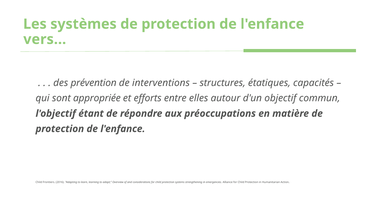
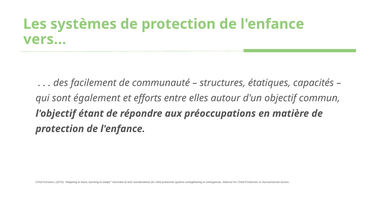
prévention: prévention -> facilement (94, 83)
interventions: interventions -> communauté (161, 83)
appropriée: appropriée -> également (97, 99)
